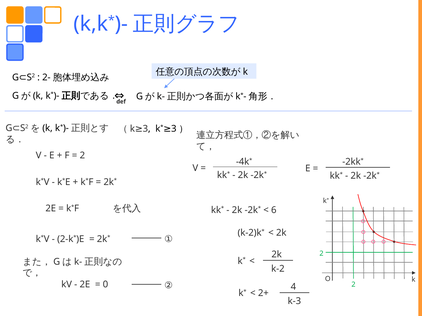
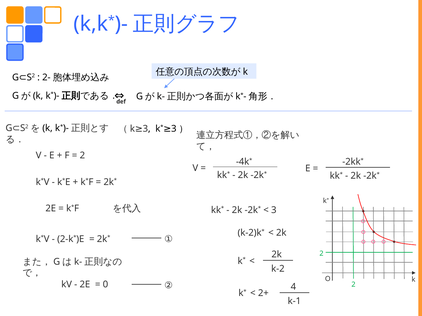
6: 6 -> 3 (274, 210)
k-3: k-3 -> k-1 (294, 302)
